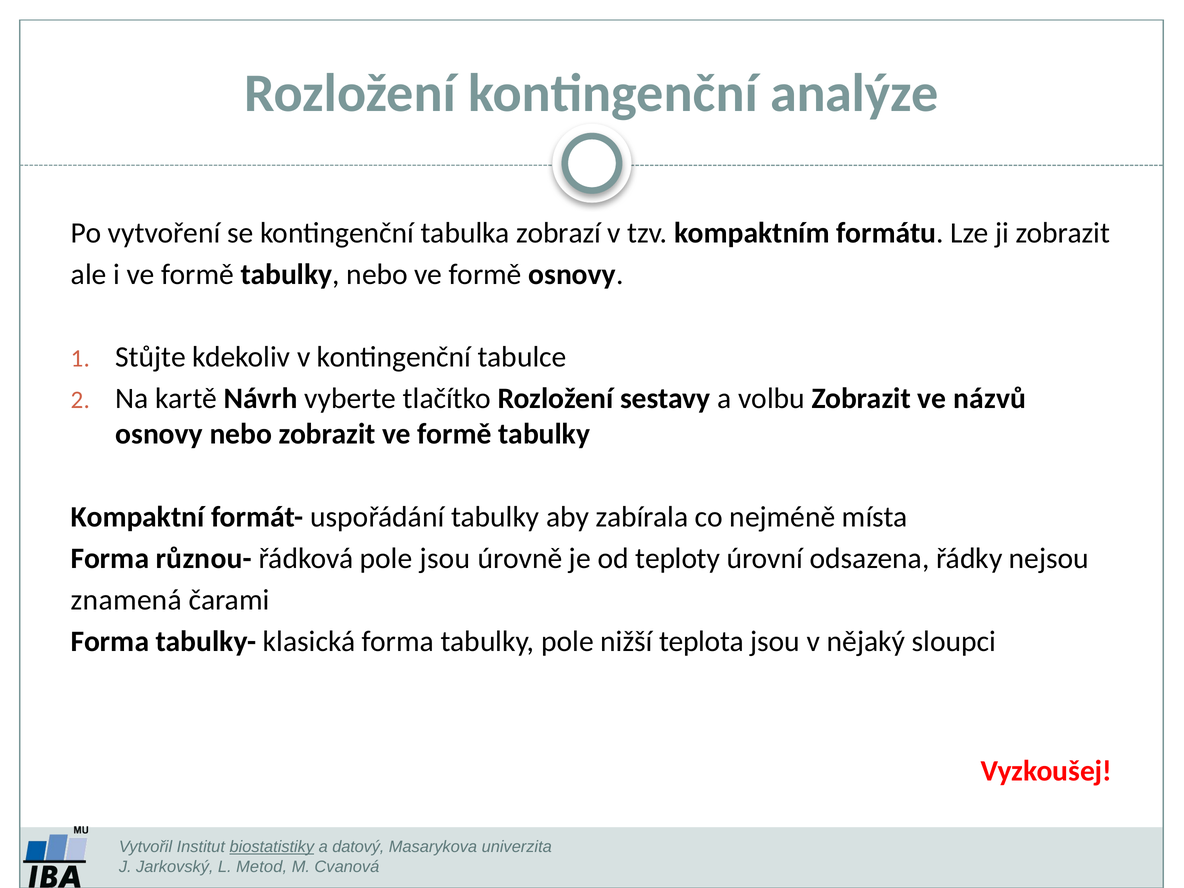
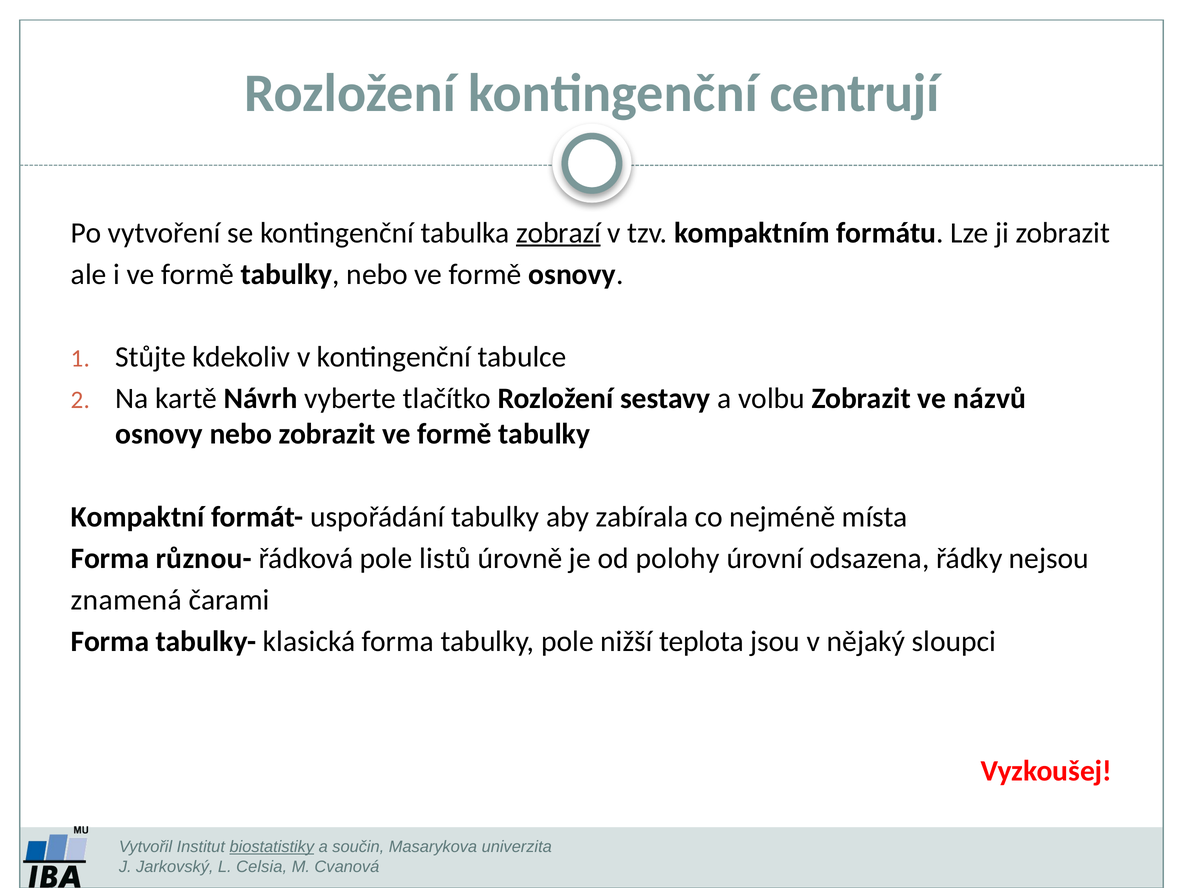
analýze: analýze -> centrují (855, 93)
zobrazí underline: none -> present (558, 233)
pole jsou: jsou -> listů (445, 559)
teploty: teploty -> polohy (677, 559)
datový: datový -> součin (358, 847)
Metod: Metod -> Celsia (262, 867)
